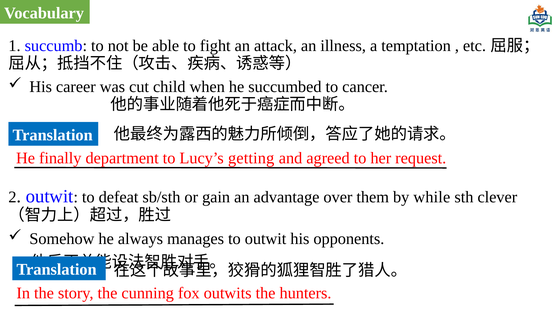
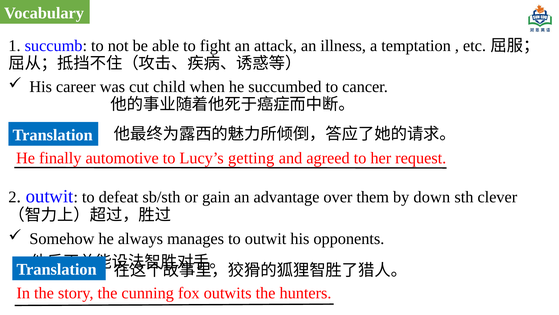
department: department -> automotive (122, 158)
while: while -> down (432, 197)
